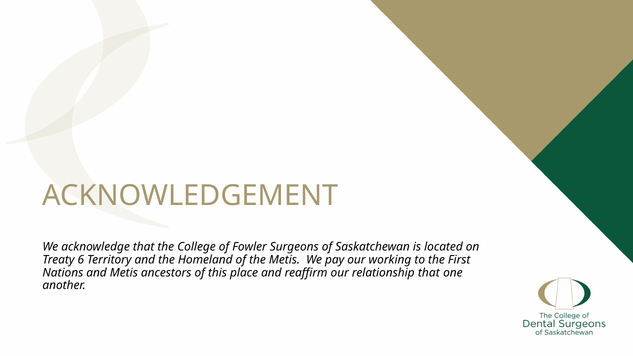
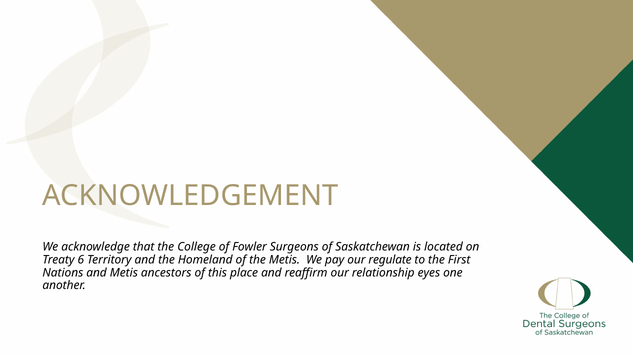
working: working -> regulate (390, 260)
relationship that: that -> eyes (429, 273)
